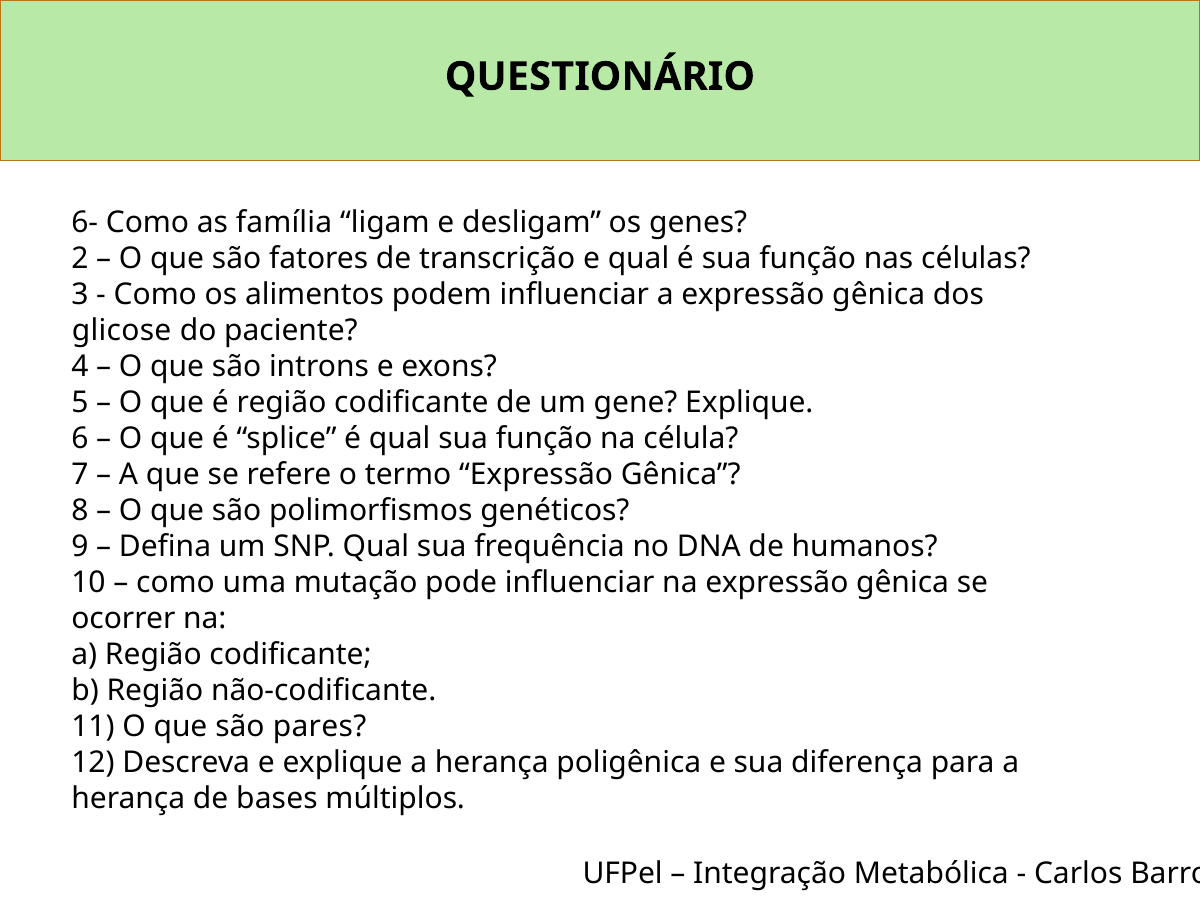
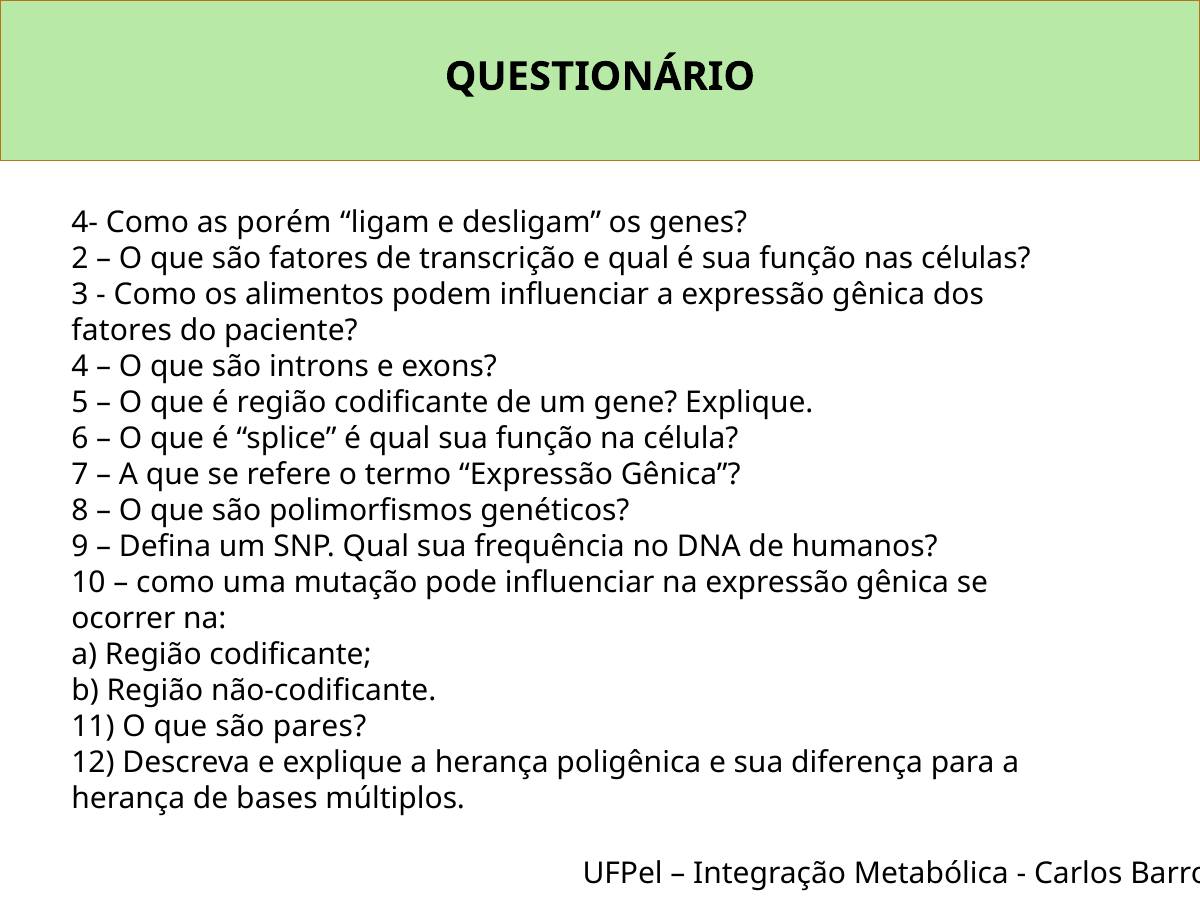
6-: 6- -> 4- (85, 223)
família: família -> porém (284, 223)
glicose: glicose -> fatores (122, 331)
